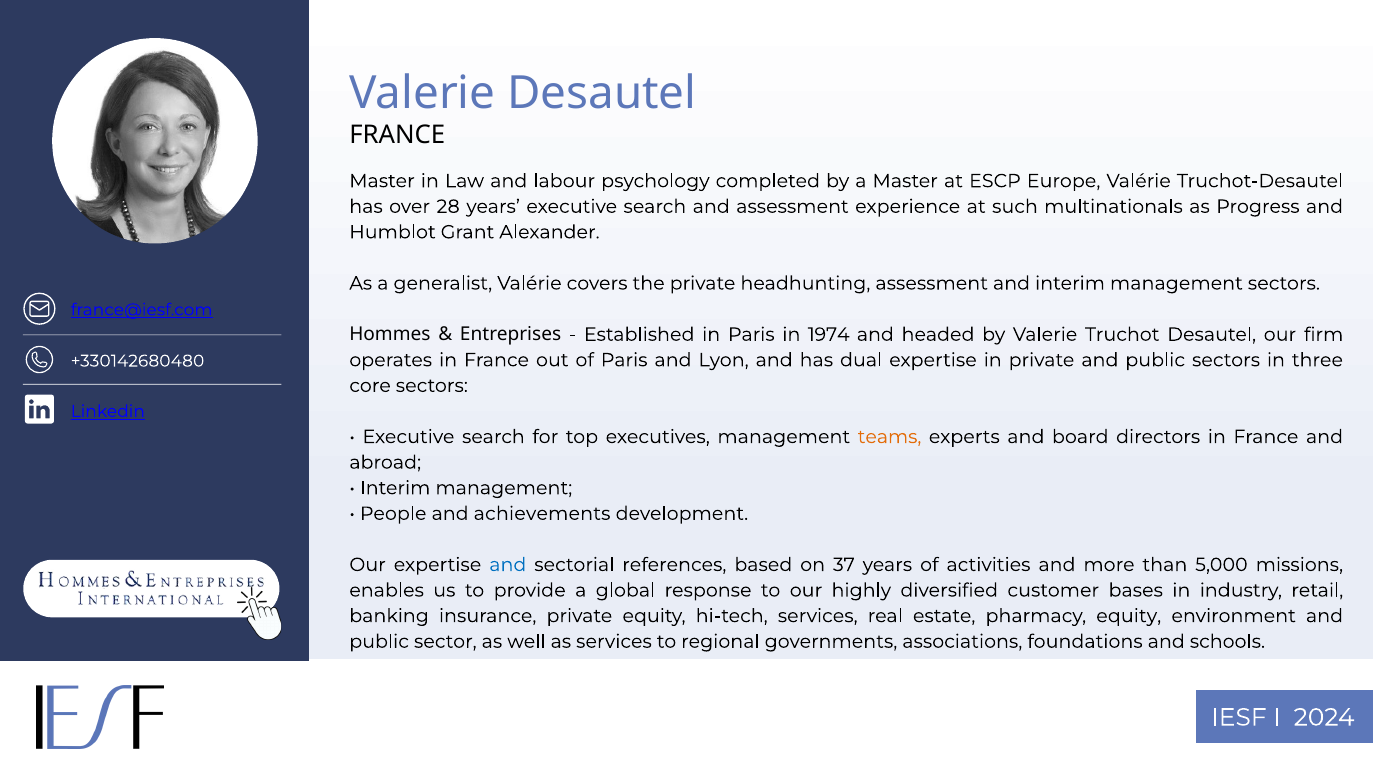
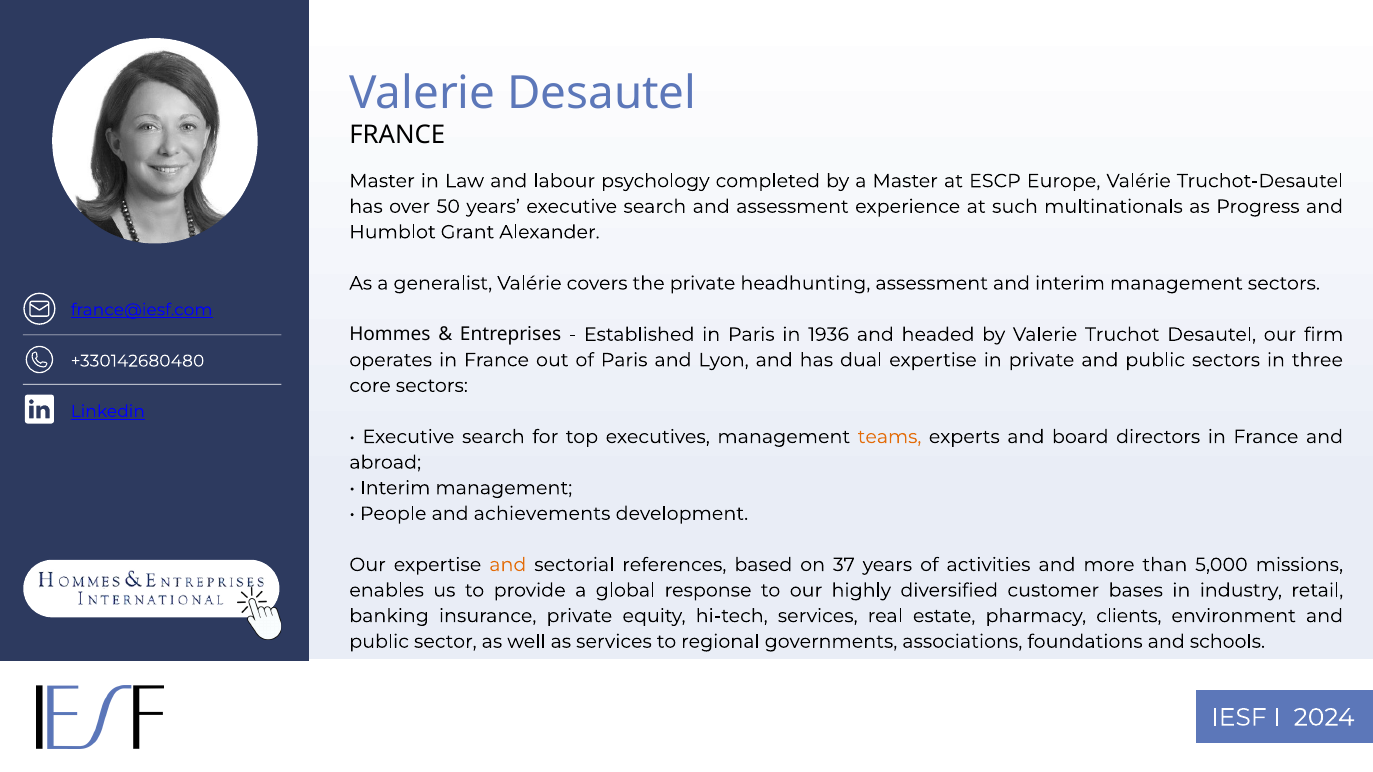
28: 28 -> 50 (448, 207)
1974: 1974 -> 1936 (829, 335)
and colour: blue -> orange (508, 565)
pharmacy equity: equity -> clients (1129, 616)
